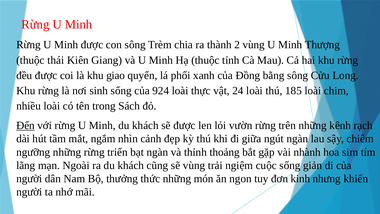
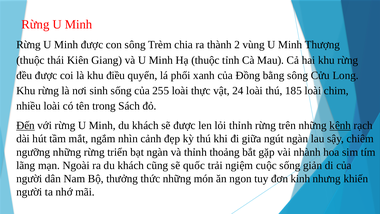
giao: giao -> điều (116, 75)
924: 924 -> 255 (161, 91)
lỏi vườn: vườn -> thỉnh (241, 125)
kênh underline: none -> present (340, 125)
sẽ vùng: vùng -> quốc (194, 165)
